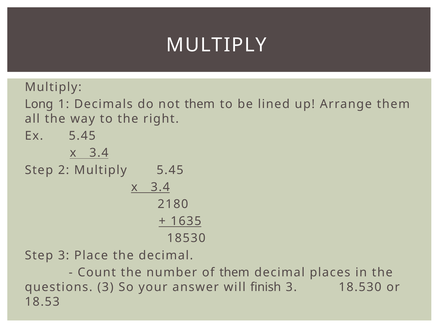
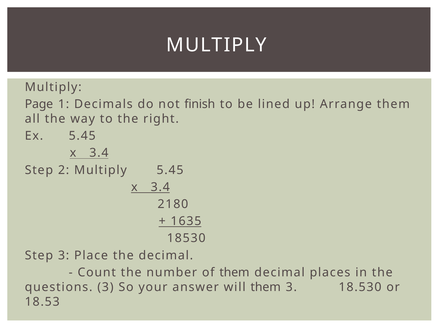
Long: Long -> Page (39, 104)
not them: them -> finish (200, 104)
will finish: finish -> them (266, 287)
